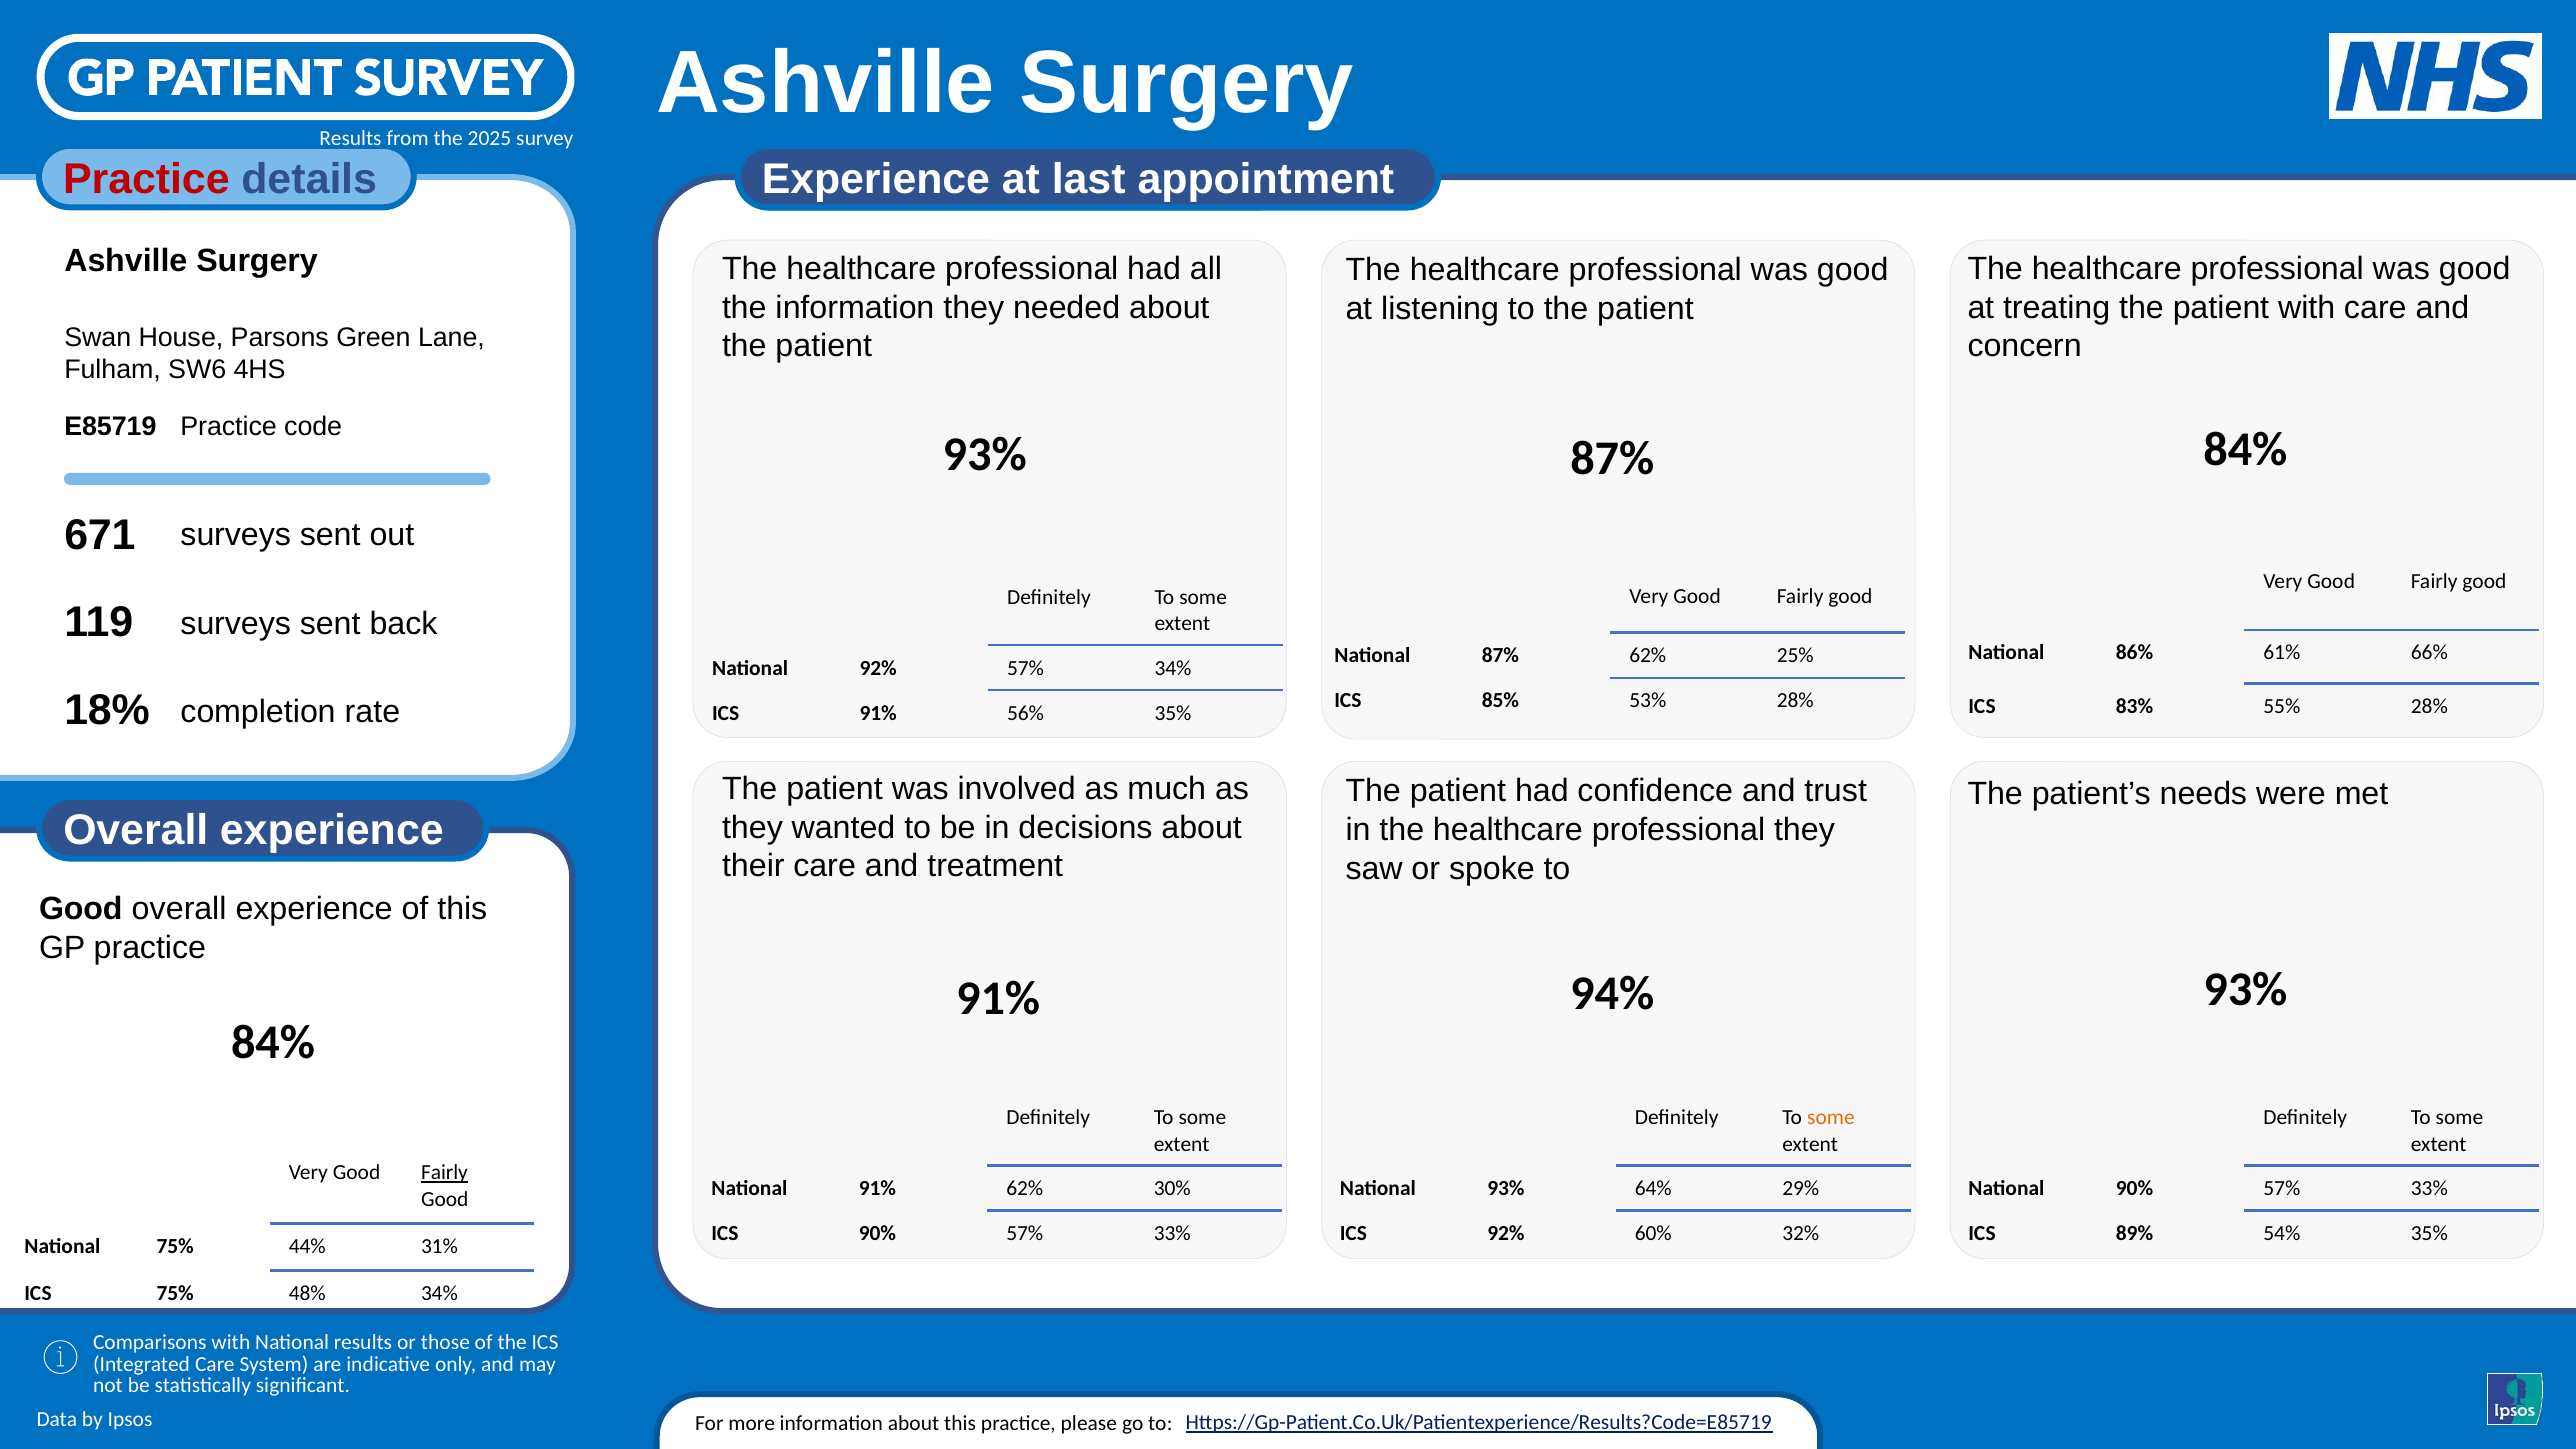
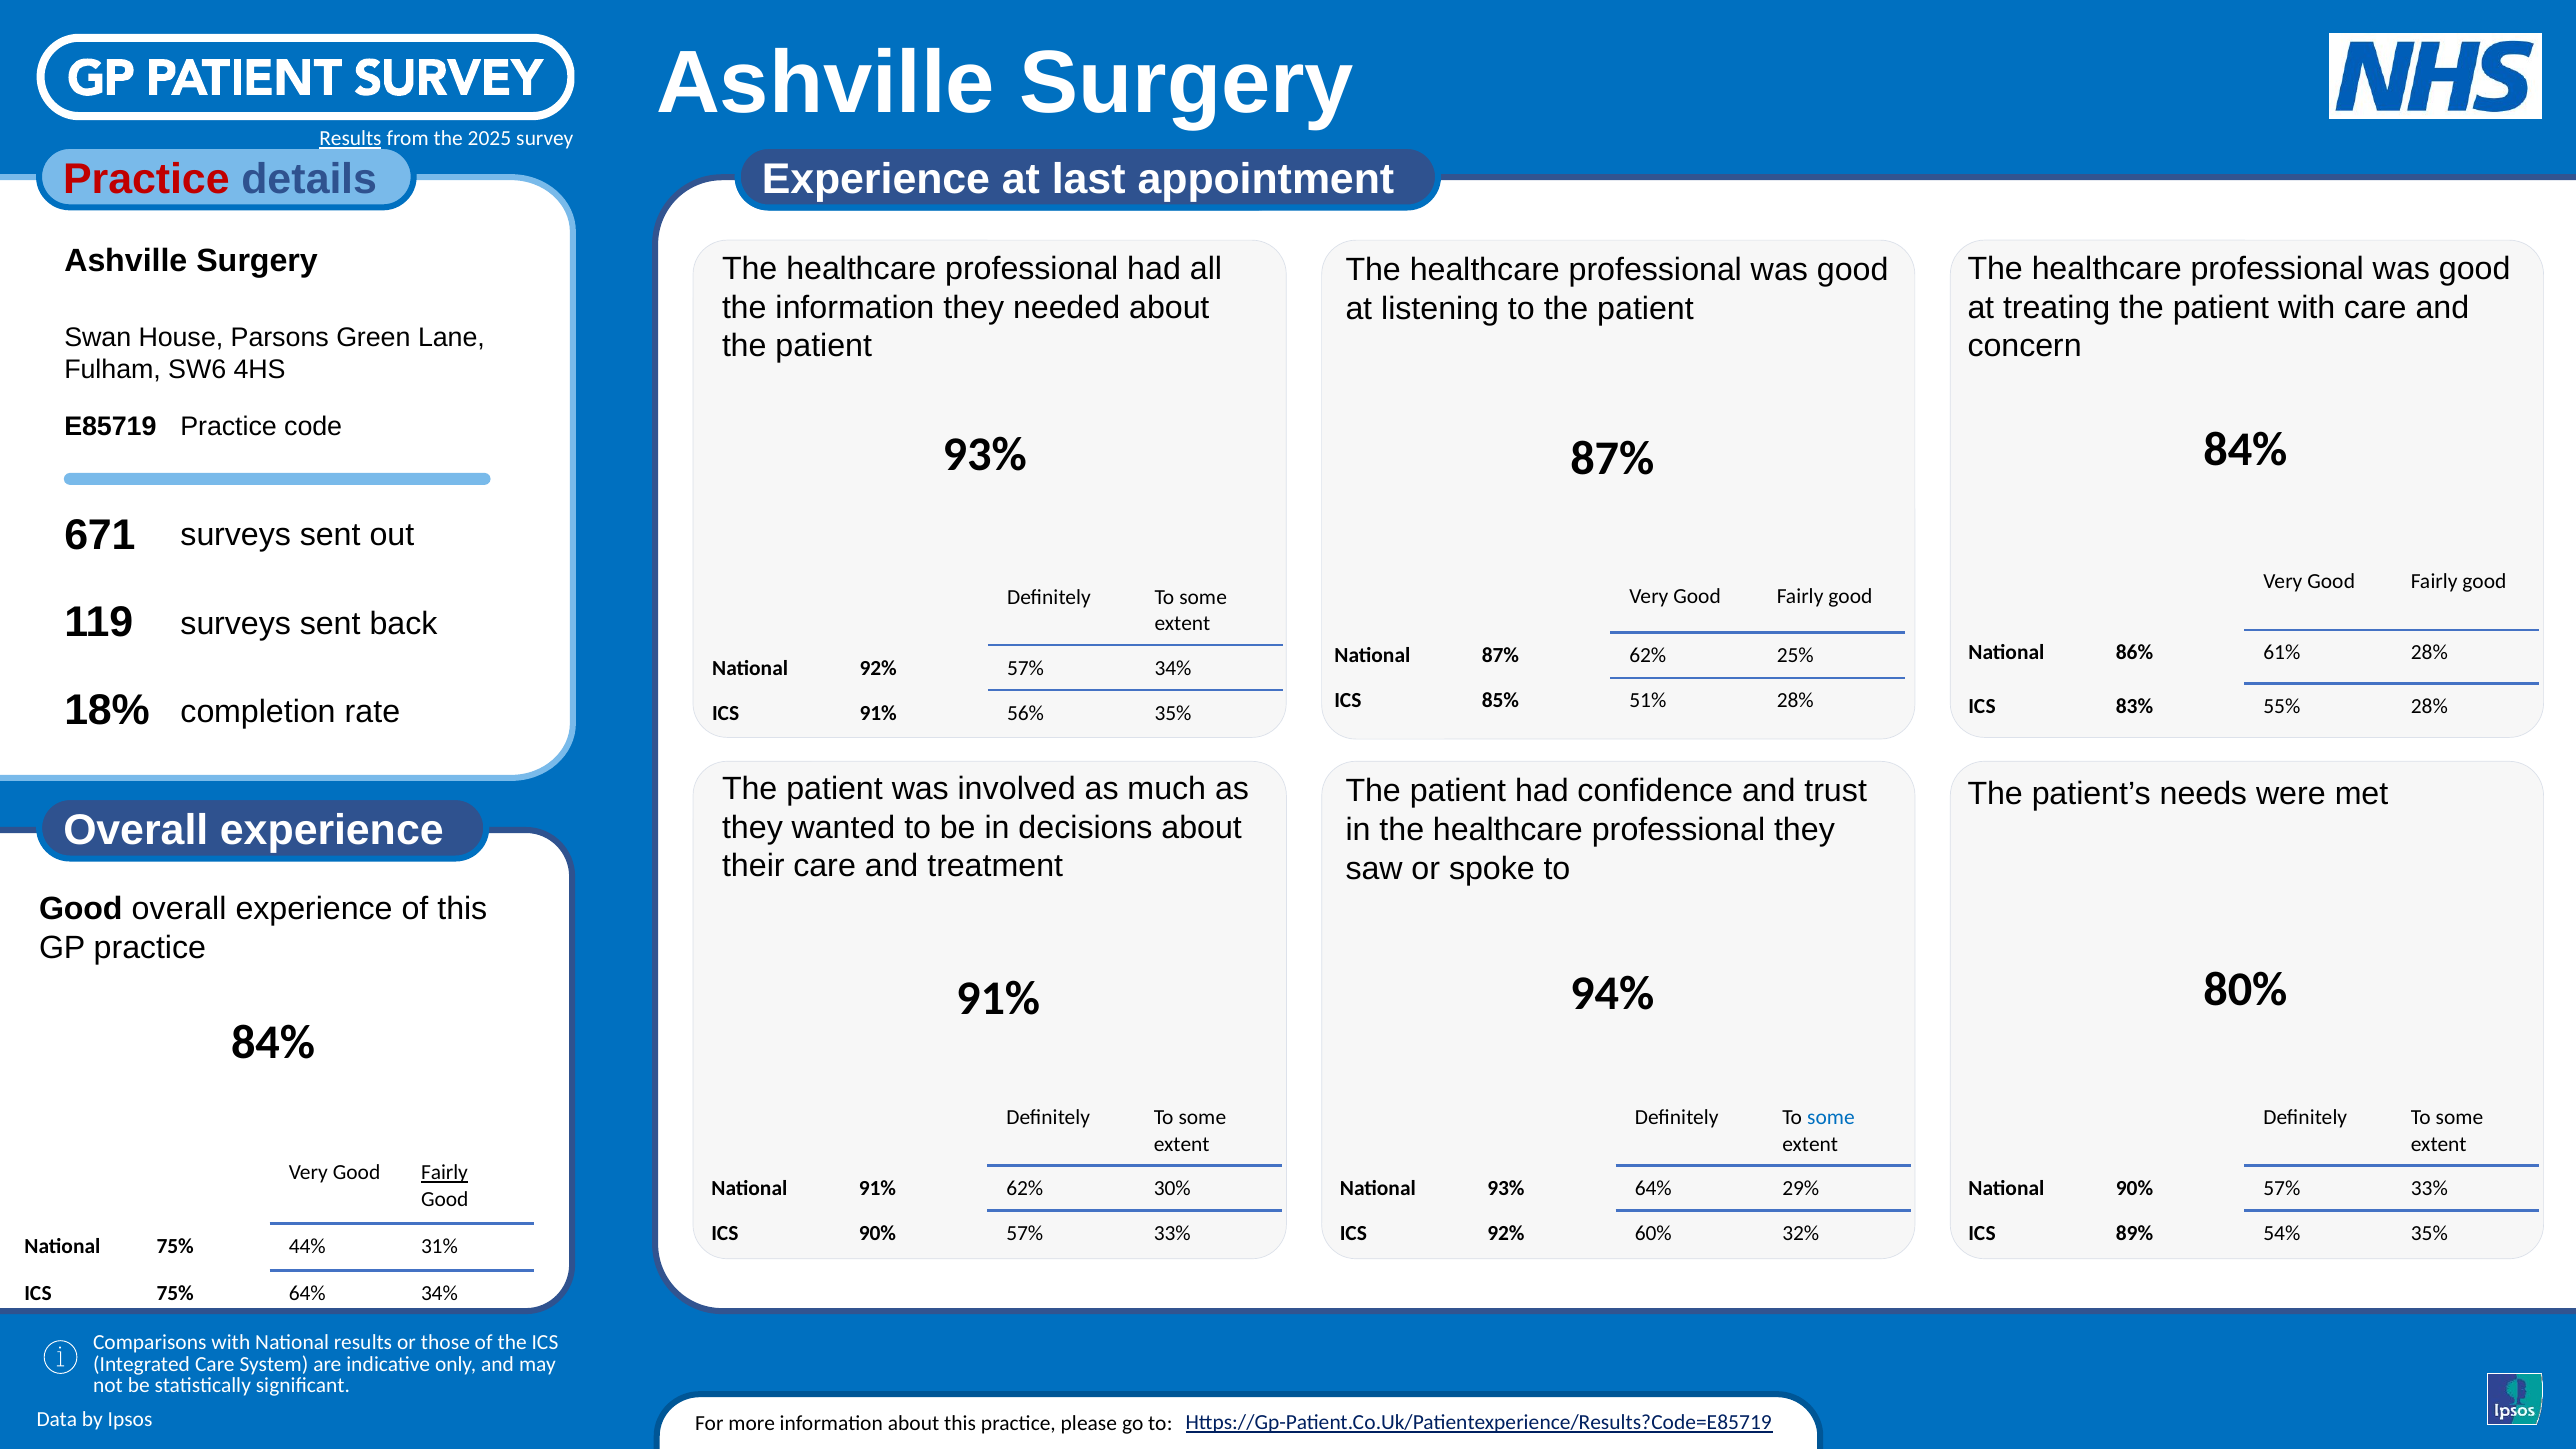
Results underline: none -> present (350, 139)
61% 66%: 66% -> 28% (2429, 653)
53%: 53% -> 51% (1648, 701)
94% 93%: 93% -> 80% (2245, 989)
some colour: orange -> blue (1831, 1118)
75% 48%: 48% -> 64% (307, 1294)
